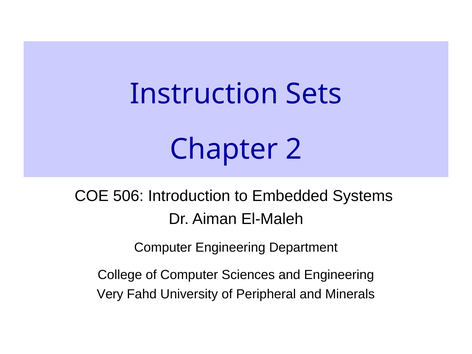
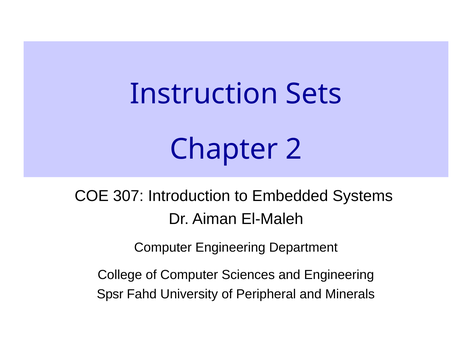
506: 506 -> 307 (128, 196)
Very: Very -> Spsr (110, 294)
